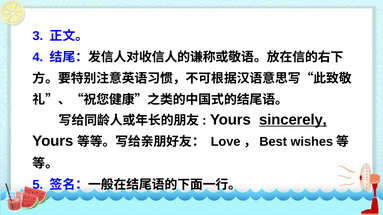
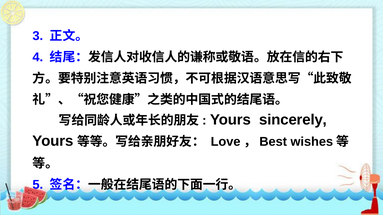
sincerely underline: present -> none (293, 120)
